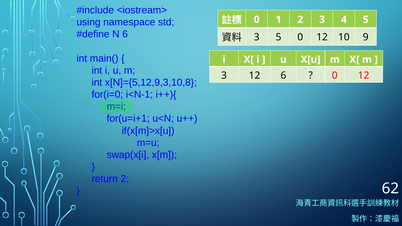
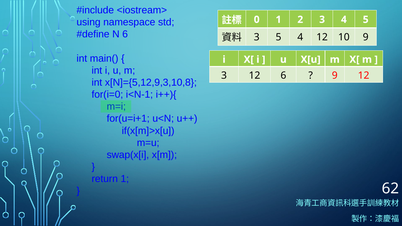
5 0: 0 -> 4 (300, 37)
0: 0 -> 9 (335, 75)
return 2: 2 -> 1 (125, 179)
